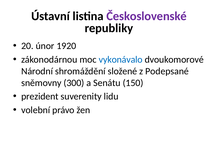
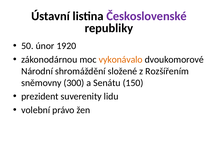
20: 20 -> 50 (27, 46)
vykonávalo colour: blue -> orange (121, 59)
Podepsané: Podepsané -> Rozšířením (167, 71)
